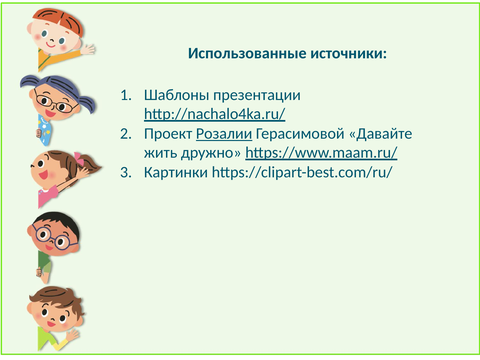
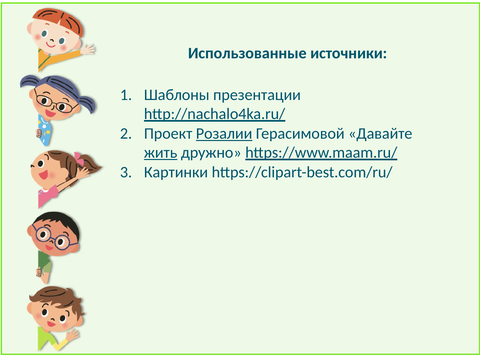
жить underline: none -> present (161, 153)
